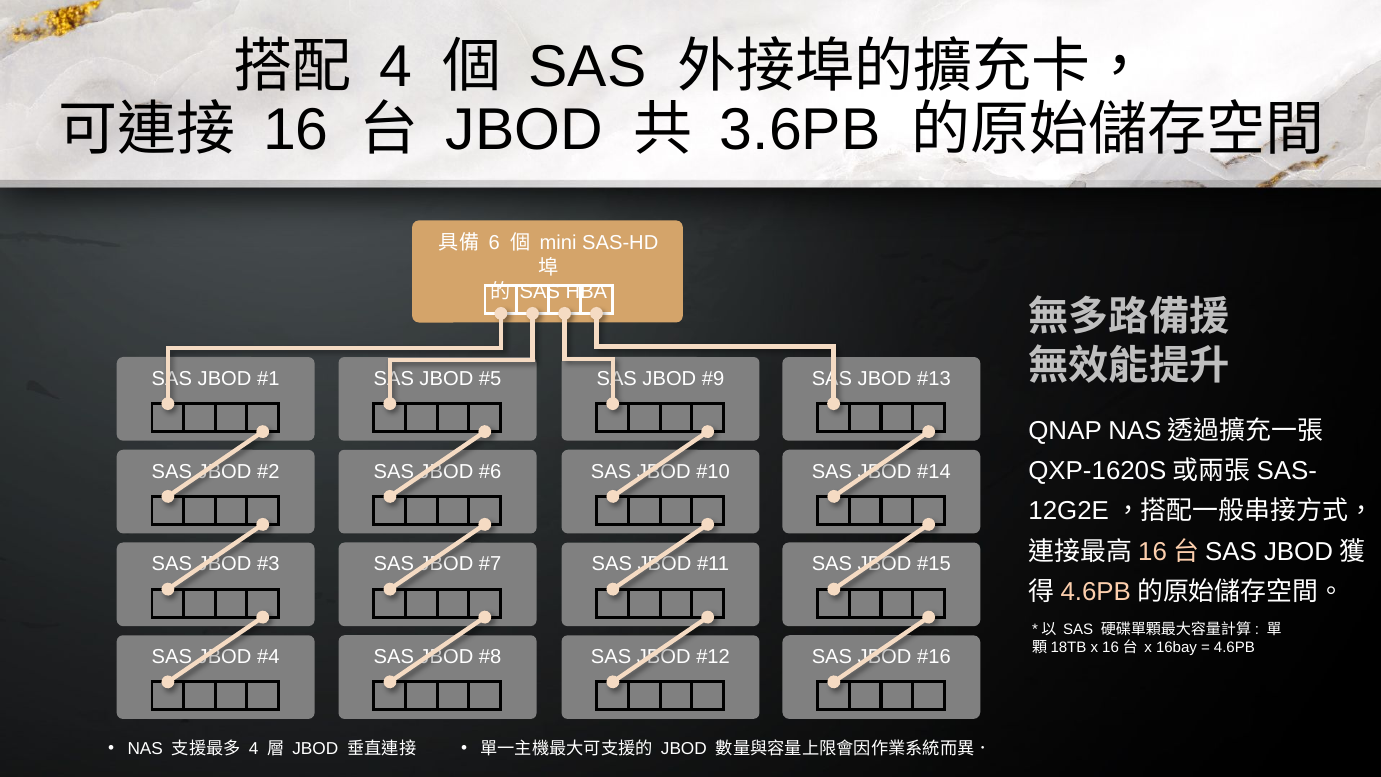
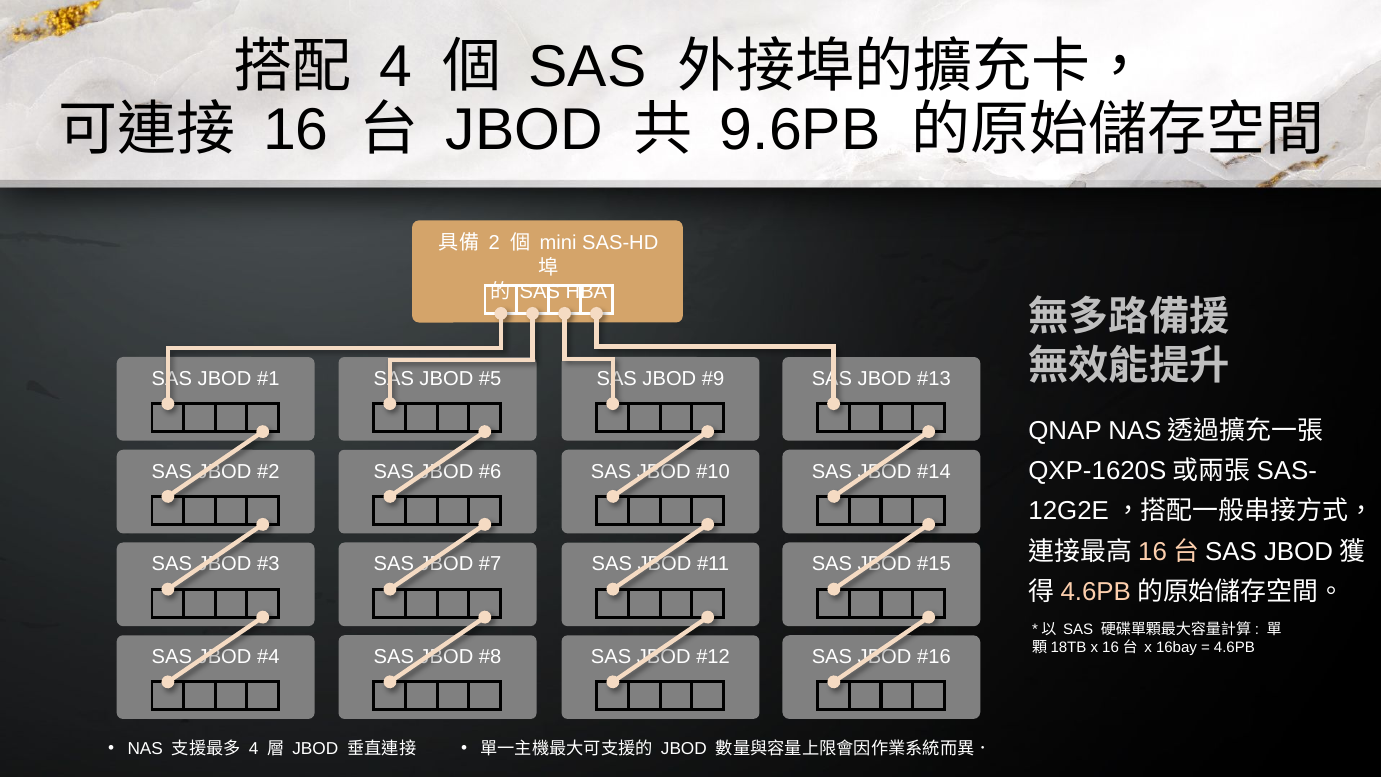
3.6PB: 3.6PB -> 9.6PB (800, 130)
6: 6 -> 2 (494, 243)
